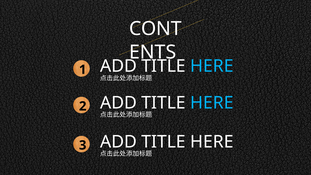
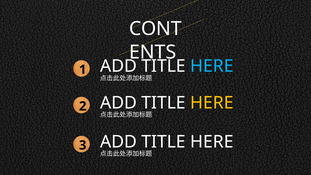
HERE colour: light blue -> yellow (212, 103)
